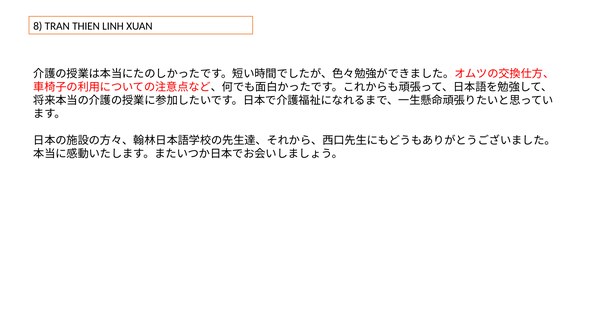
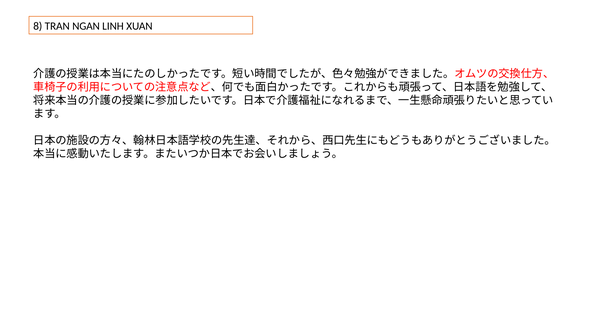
THIEN: THIEN -> NGAN (86, 26)
